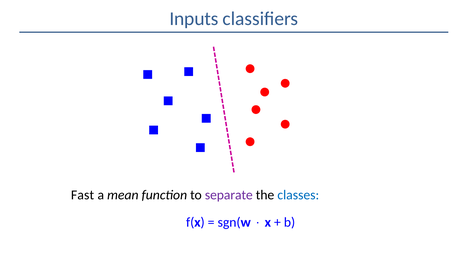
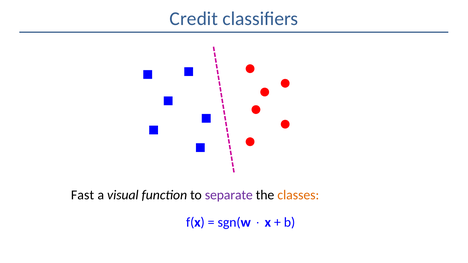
Inputs: Inputs -> Credit (194, 19)
mean: mean -> visual (123, 195)
classes colour: blue -> orange (298, 195)
